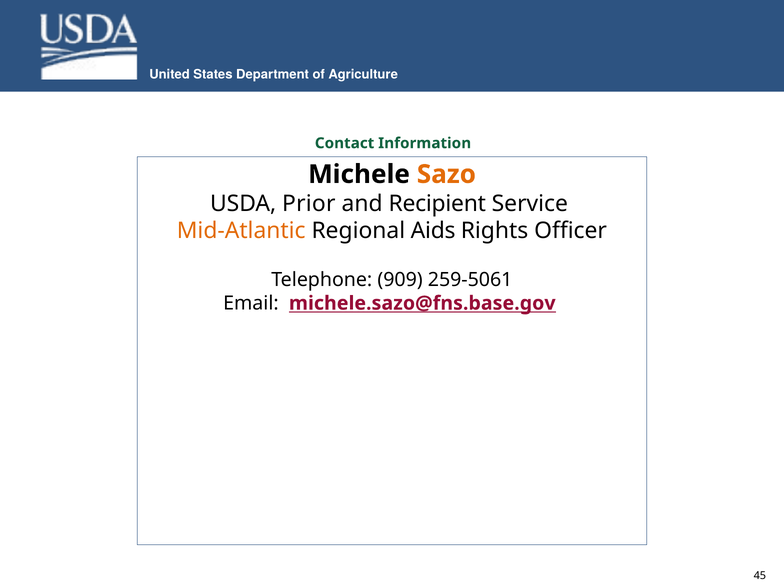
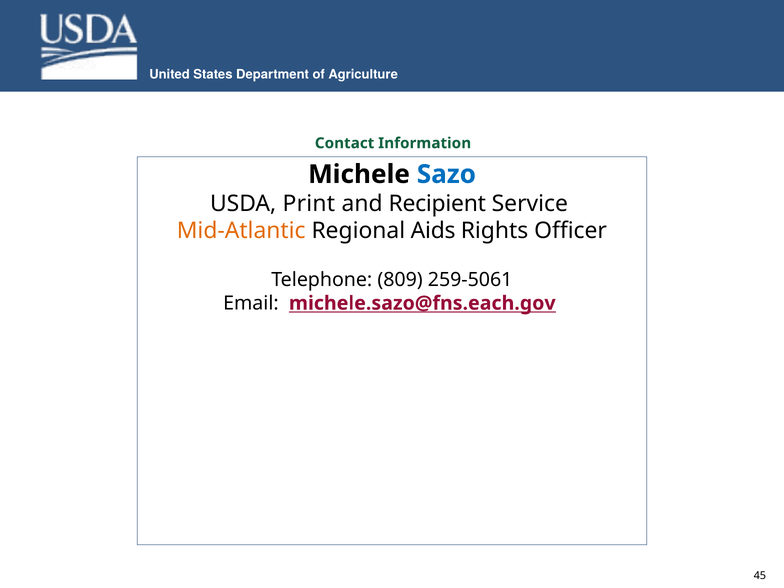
Sazo colour: orange -> blue (446, 174)
Prior: Prior -> Print (309, 203)
909: 909 -> 809 (400, 280)
michele.sazo@fns.base.gov: michele.sazo@fns.base.gov -> michele.sazo@fns.each.gov (422, 303)
